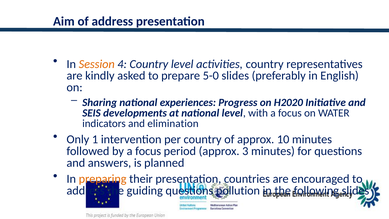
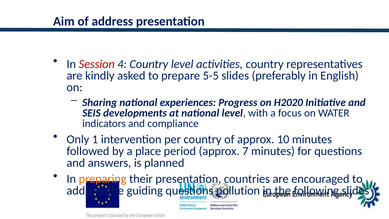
Session colour: orange -> red (97, 64)
5-0: 5-0 -> 5-5 (211, 76)
elimination: elimination -> compliance (173, 123)
by a focus: focus -> place (148, 151)
3: 3 -> 7 (245, 151)
